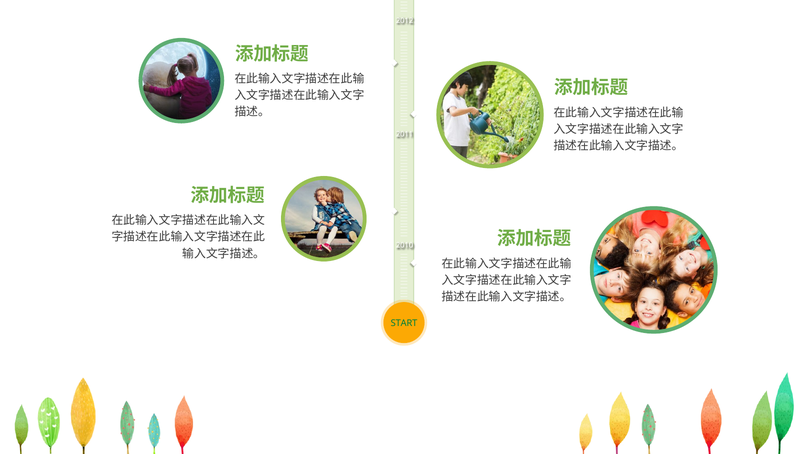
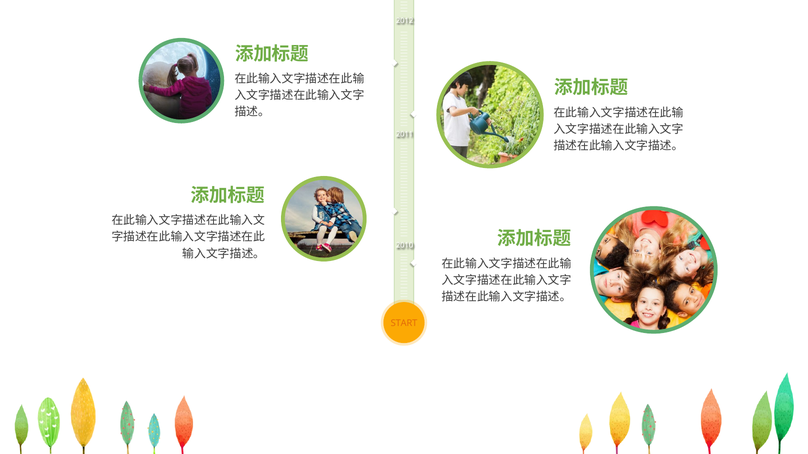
START colour: green -> orange (404, 323)
